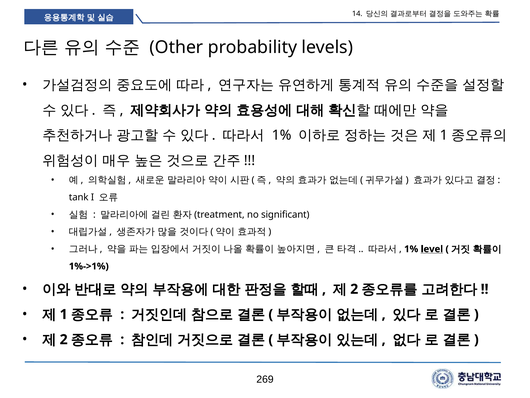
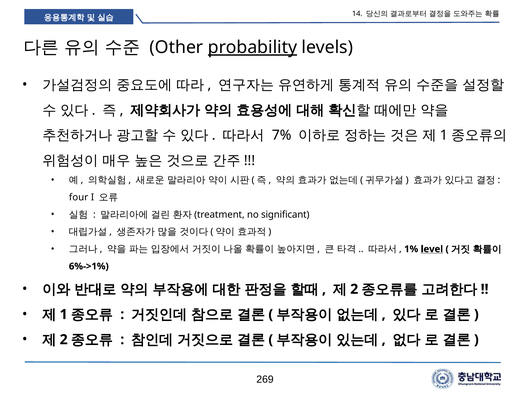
probability underline: none -> present (252, 47)
1%: 1% -> 7% (282, 135)
tank: tank -> four (79, 197)
1%->1%: 1%->1% -> 6%->1% (89, 266)
